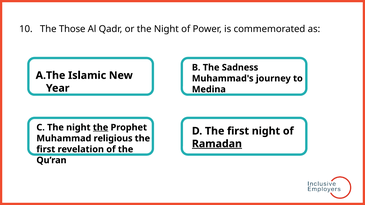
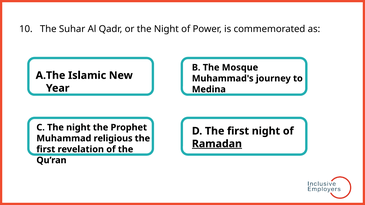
Those: Those -> Suhar (72, 29)
Sadness: Sadness -> Mosque (240, 68)
the underline: present -> none (101, 128)
